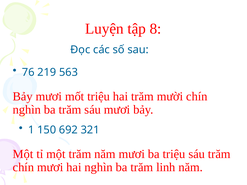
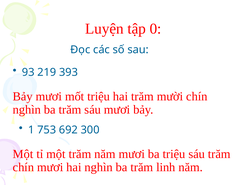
8: 8 -> 0 (155, 29)
76: 76 -> 93 (28, 72)
563: 563 -> 393 (69, 72)
150: 150 -> 753 (47, 130)
321: 321 -> 300 (90, 130)
